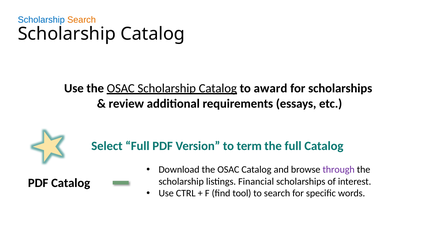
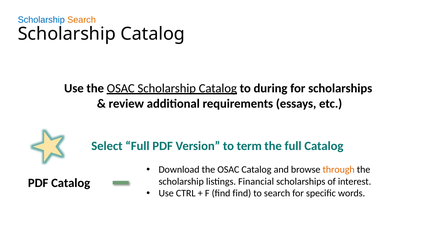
award: award -> during (271, 88)
through colour: purple -> orange (339, 170)
find tool: tool -> find (242, 193)
